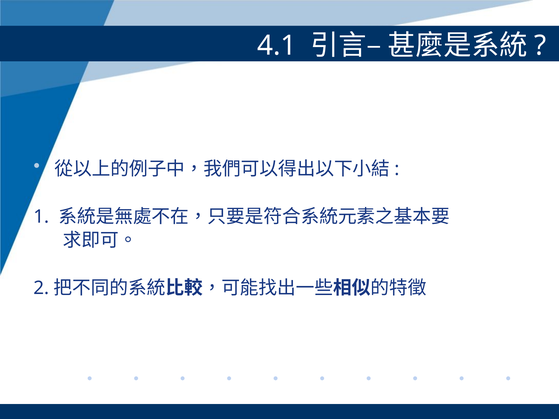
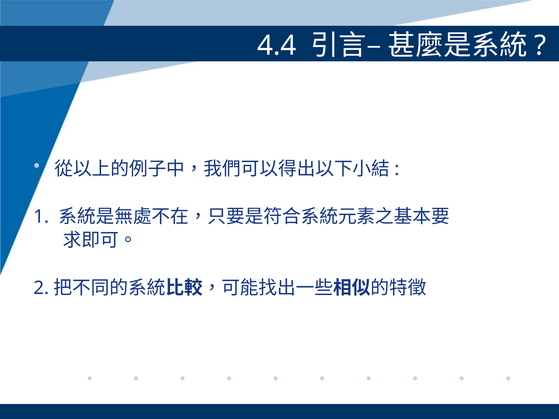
4.1: 4.1 -> 4.4 (277, 46)
